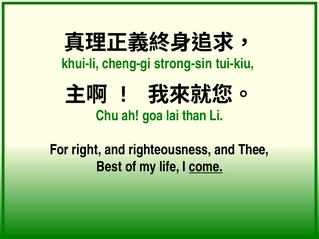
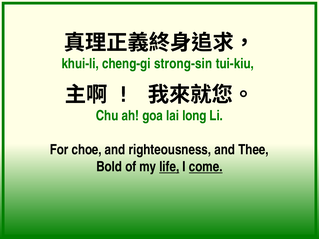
than: than -> long (194, 116)
right: right -> choe (87, 150)
Best: Best -> Bold (109, 167)
life underline: none -> present (169, 167)
